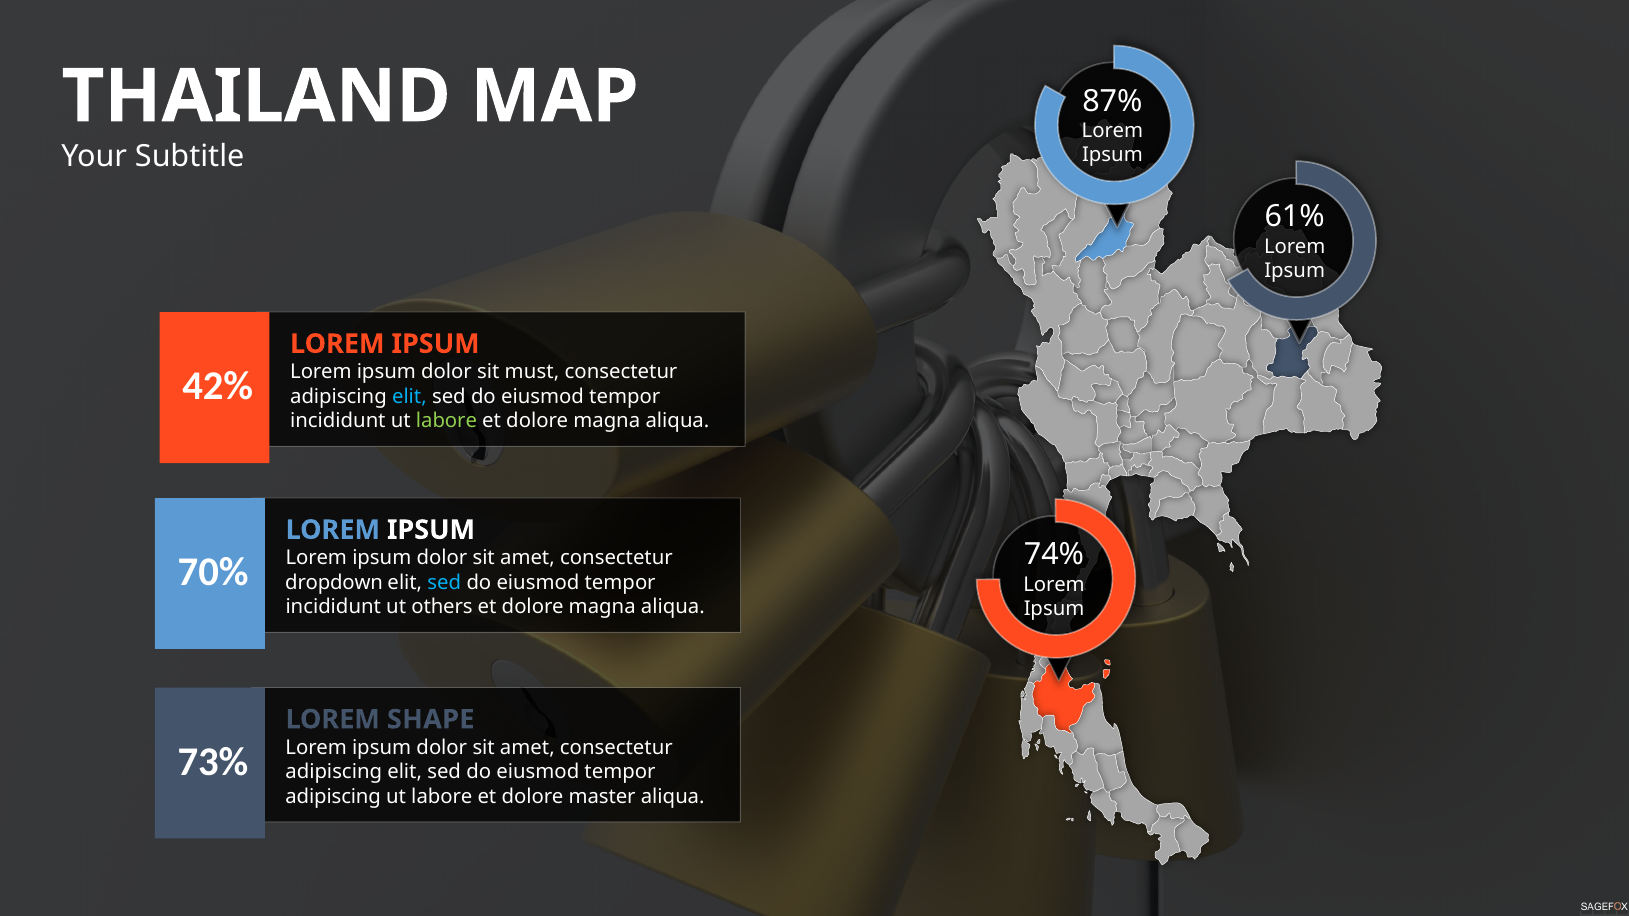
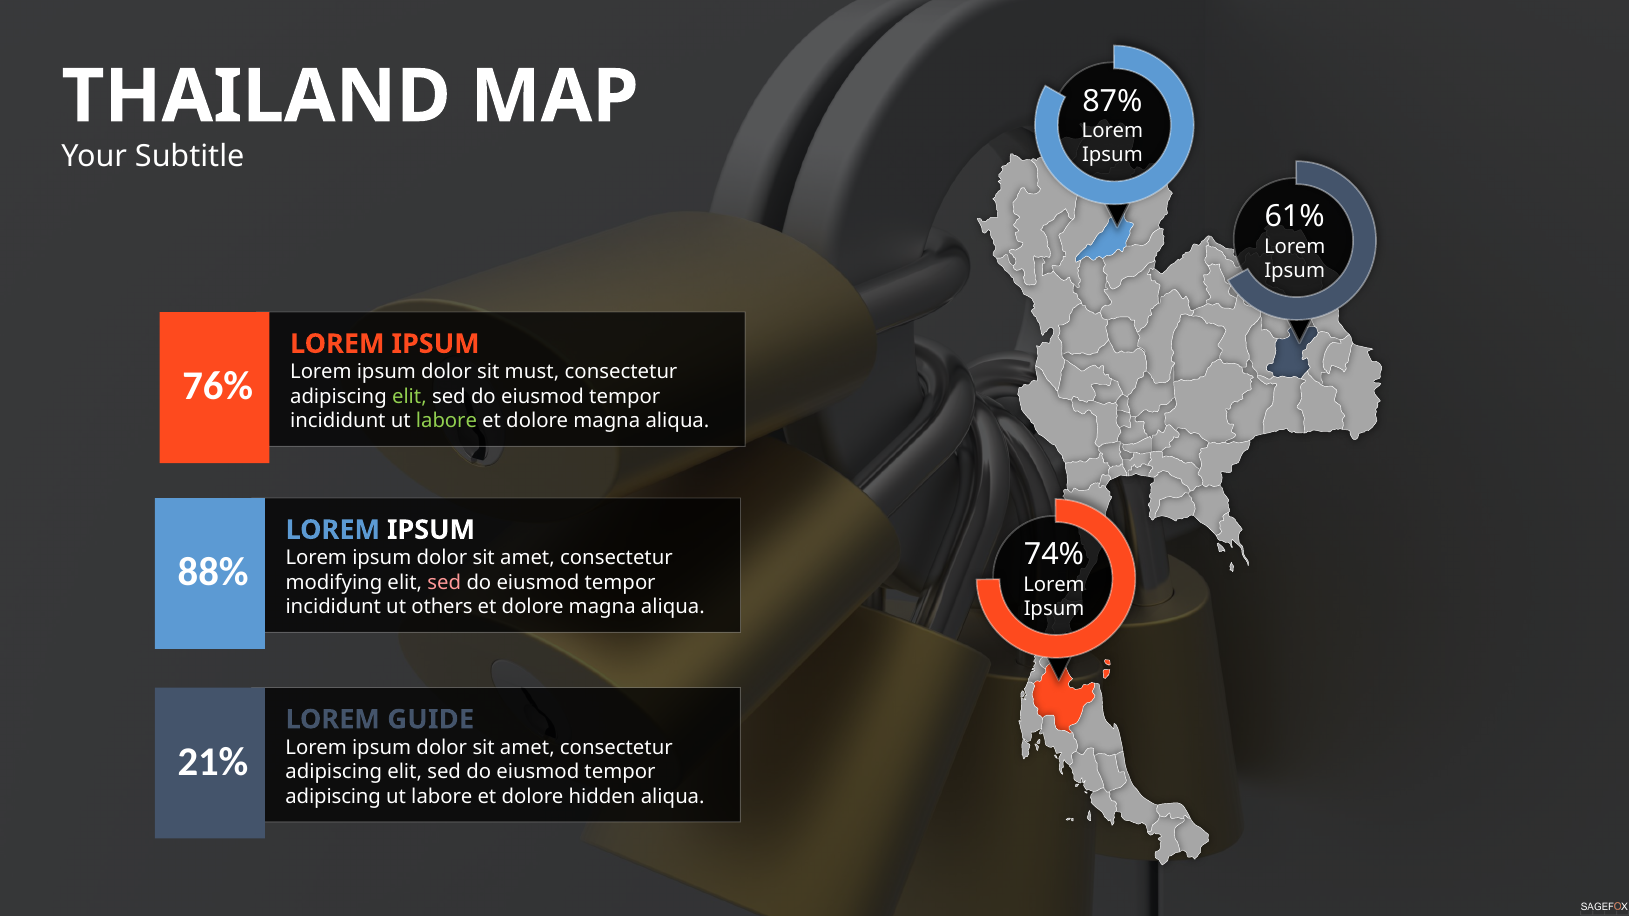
42%: 42% -> 76% (218, 386)
elit colour: light blue -> light green (409, 396)
70%: 70% -> 88% (213, 572)
dropdown: dropdown -> modifying (334, 583)
sed colour: light blue -> pink (444, 583)
SHAPE: SHAPE -> GUIDE (431, 720)
73%: 73% -> 21% (213, 762)
master: master -> hidden (602, 797)
